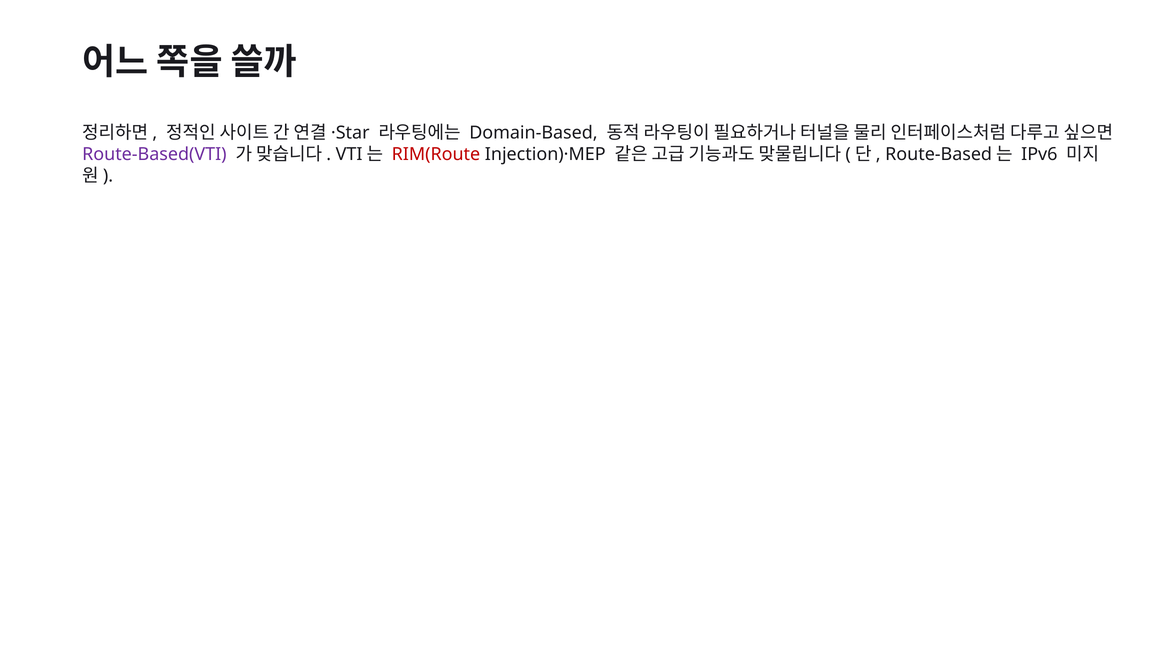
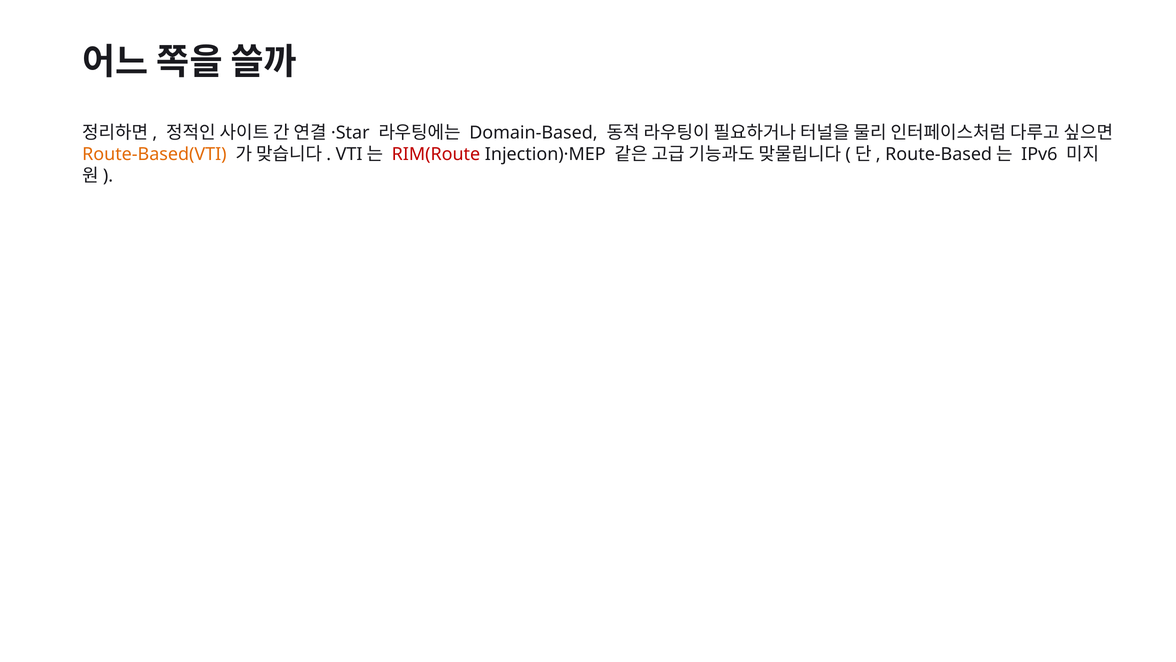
Route-Based(VTI colour: purple -> orange (154, 154)
